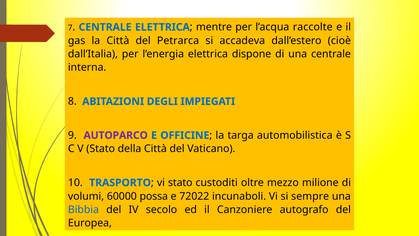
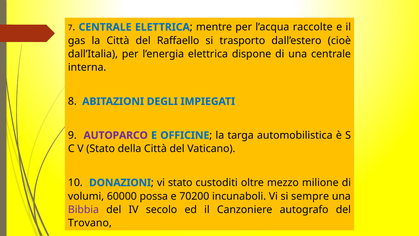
Petrarca: Petrarca -> Raffaello (178, 41)
accadeva: accadeva -> trasporto (242, 41)
TRASPORTO: TRASPORTO -> DONAZIONI (120, 183)
72022: 72022 -> 70200 (194, 196)
Bibbia colour: blue -> purple (83, 209)
Europea: Europea -> Trovano (90, 223)
